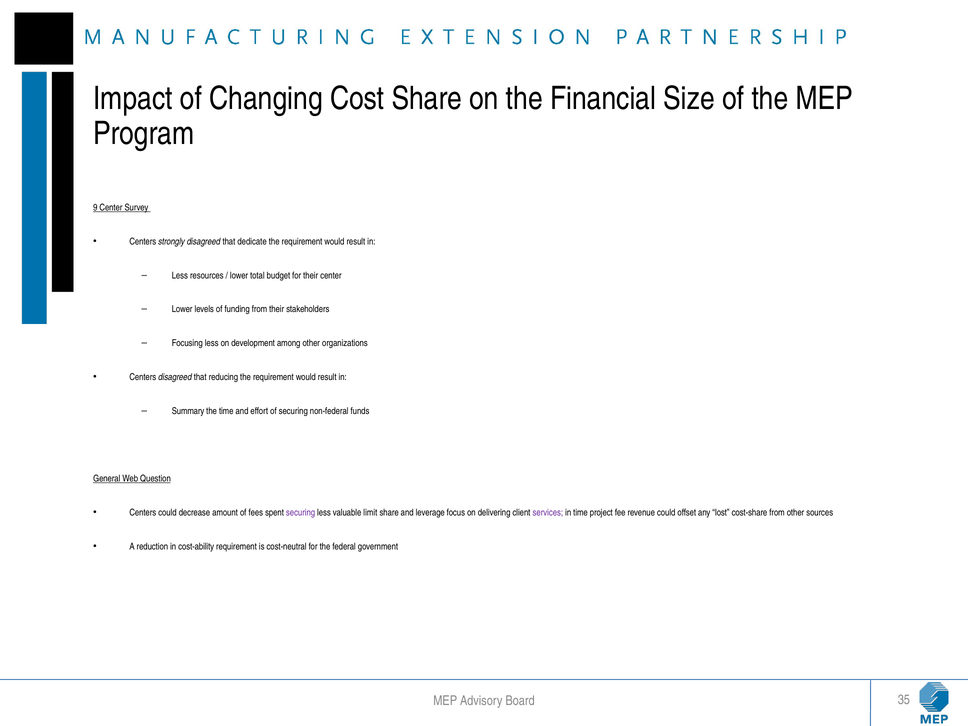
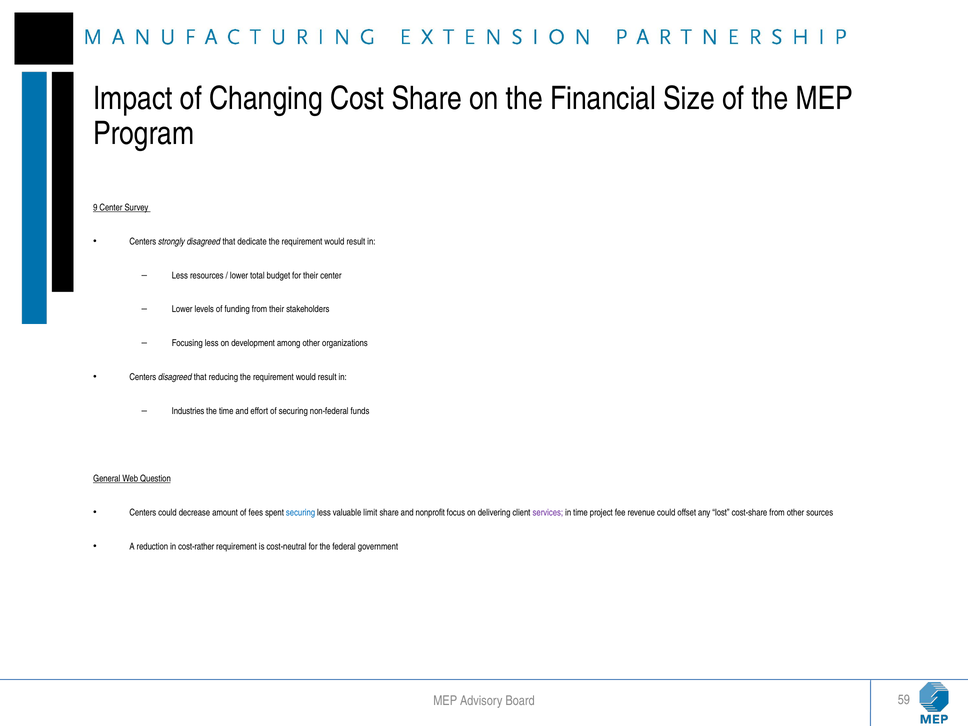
Summary: Summary -> Industries (188, 411)
securing colour: purple -> blue (301, 513)
leverage: leverage -> nonprofit (430, 513)
cost-ability: cost-ability -> cost-rather (196, 546)
35: 35 -> 59 (904, 700)
